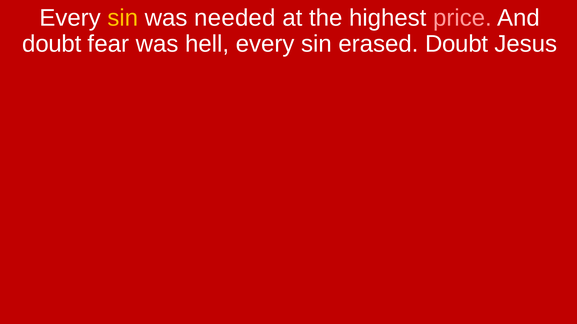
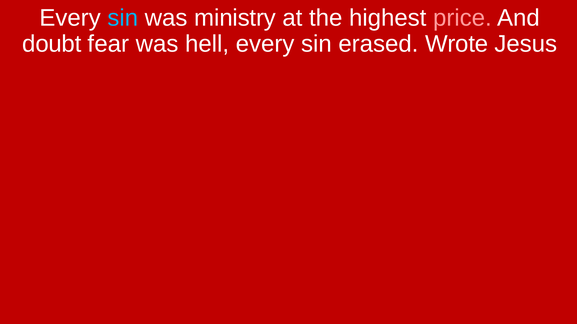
sin colour: yellow -> light blue (123, 18)
needed: needed -> ministry (235, 18)
erased Doubt: Doubt -> Wrote (457, 44)
